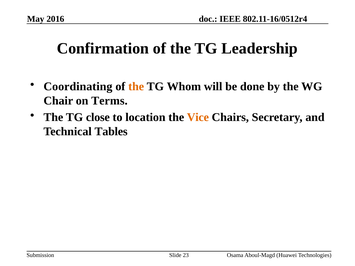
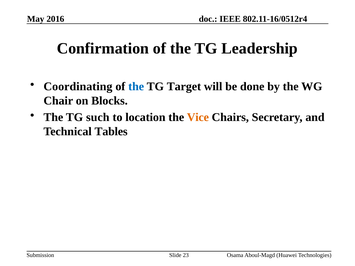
the colour: orange -> blue (136, 87)
Whom: Whom -> Target (184, 87)
Terms: Terms -> Blocks (109, 101)
close: close -> such (98, 117)
